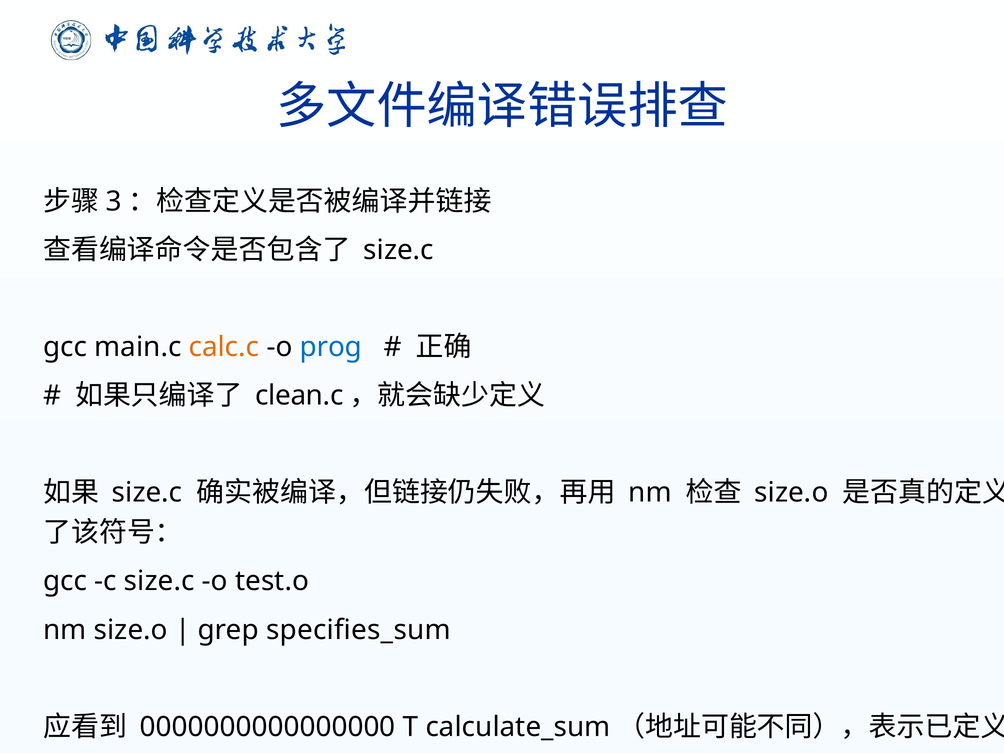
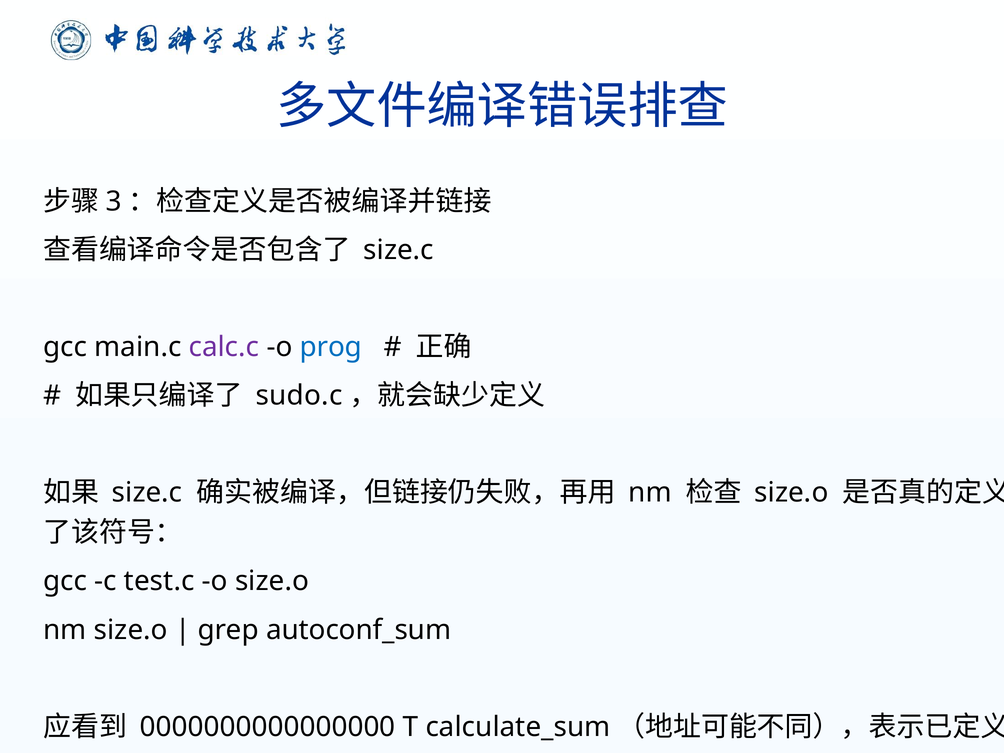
calc.c colour: orange -> purple (224, 347)
clean.c: clean.c -> sudo.c (299, 395)
c size.c: size.c -> test.c (159, 581)
o test.o: test.o -> size.o (272, 581)
specifies_sum: specifies_sum -> autoconf_sum (359, 630)
